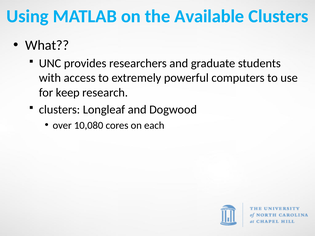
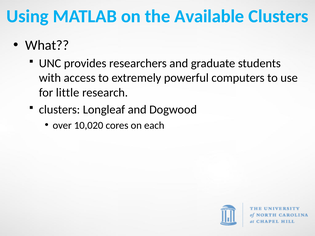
keep: keep -> little (68, 93)
10,080: 10,080 -> 10,020 (89, 125)
